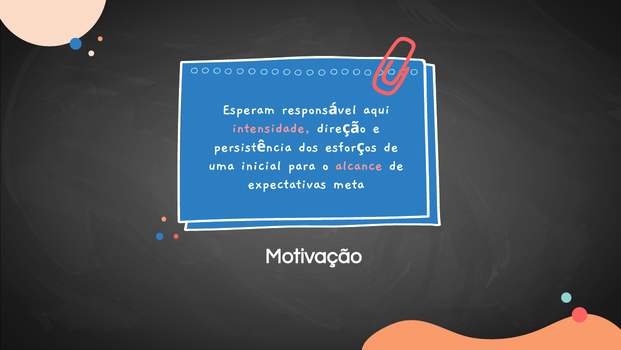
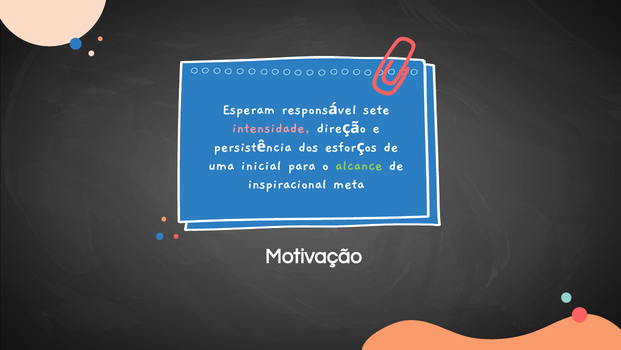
aqui: aqui -> sete (376, 109)
alcance colour: pink -> light green (359, 165)
expectativas: expectativas -> inspiracional (287, 183)
